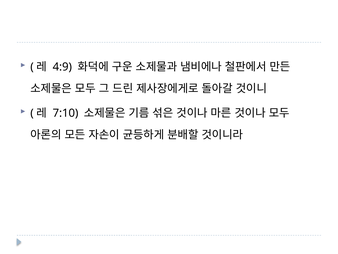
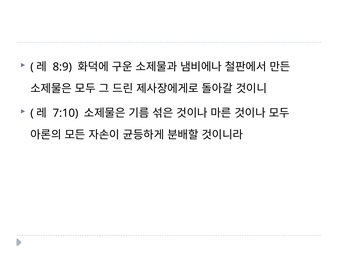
4:9: 4:9 -> 8:9 (62, 67)
